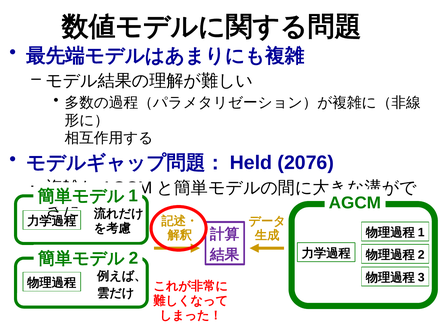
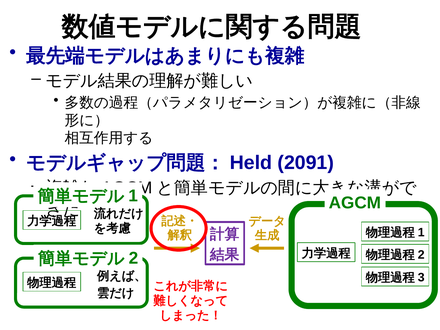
2076: 2076 -> 2091 (306, 163)
